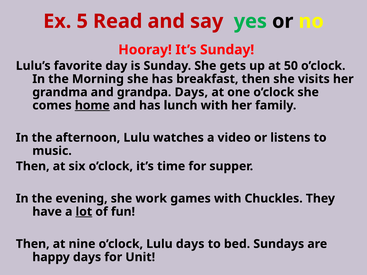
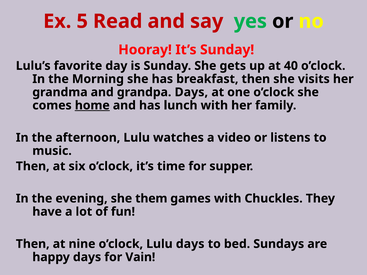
50: 50 -> 40 (291, 66)
work: work -> them (151, 199)
lot underline: present -> none (84, 212)
Unit: Unit -> Vain (140, 257)
